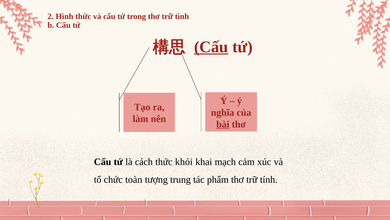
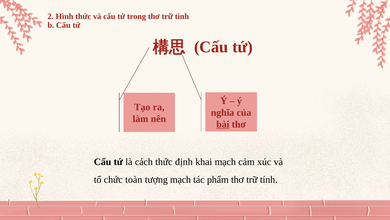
Cấu underline: present -> none (211, 47)
khỏi: khỏi -> định (184, 162)
tượng trung: trung -> mạch (181, 179)
